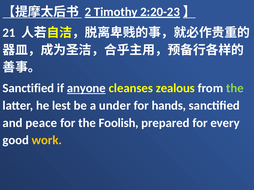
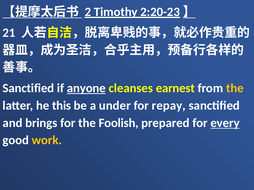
zealous: zealous -> earnest (175, 88)
the colour: light green -> yellow (235, 88)
lest: lest -> this (62, 106)
hands: hands -> repay (169, 106)
peace: peace -> brings (41, 123)
every underline: none -> present (225, 123)
